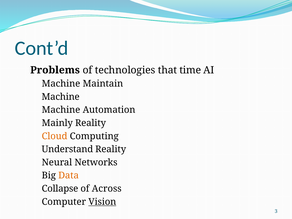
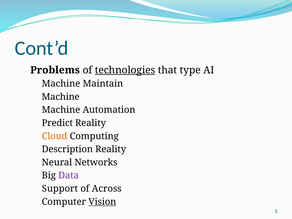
technologies underline: none -> present (125, 70)
time: time -> type (190, 70)
Mainly: Mainly -> Predict (57, 123)
Understand: Understand -> Description (67, 149)
Data colour: orange -> purple (69, 176)
Collapse: Collapse -> Support (60, 189)
